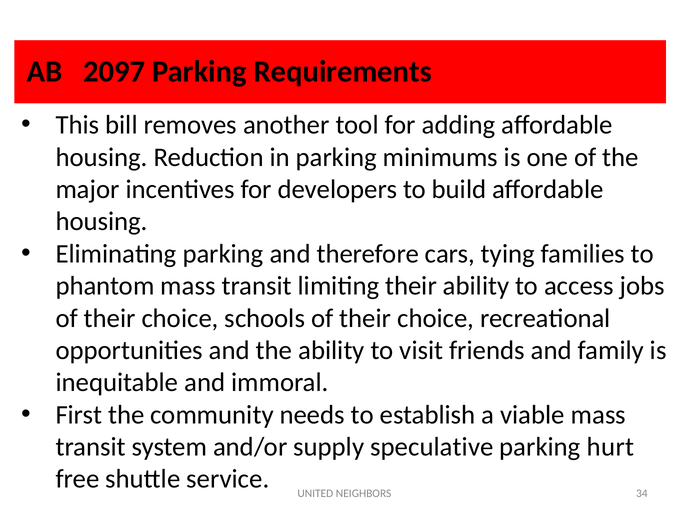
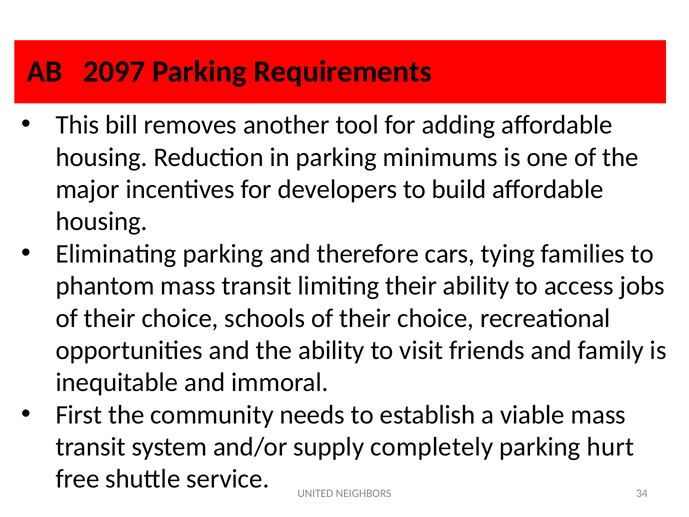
speculative: speculative -> completely (432, 447)
